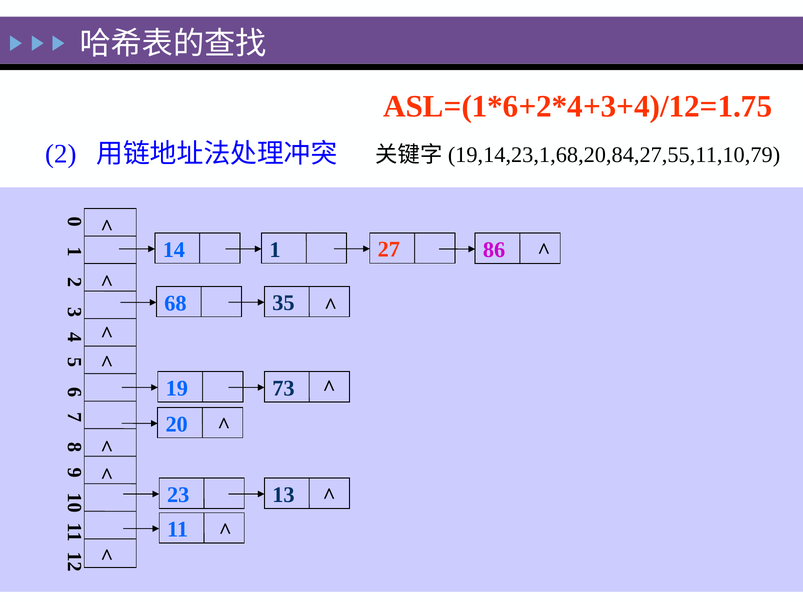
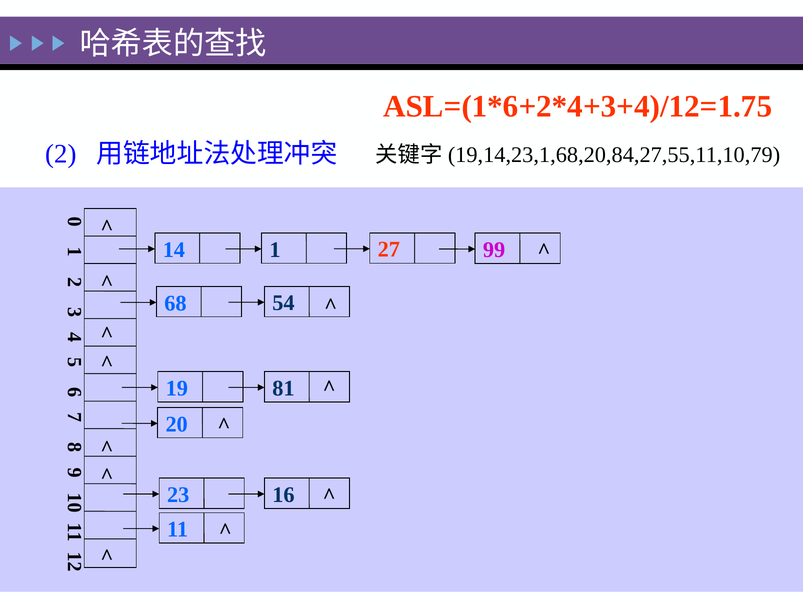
86: 86 -> 99 (494, 250)
35: 35 -> 54 (283, 303)
73: 73 -> 81 (283, 388)
13: 13 -> 16 (283, 495)
